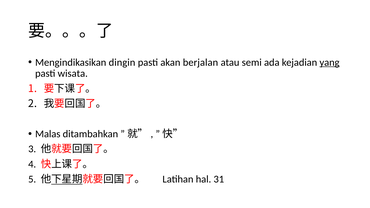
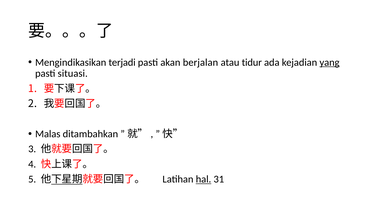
dingin: dingin -> terjadi (122, 62)
semi: semi -> tidur (252, 62)
wisata: wisata -> situasi (73, 74)
hal underline: none -> present (203, 179)
